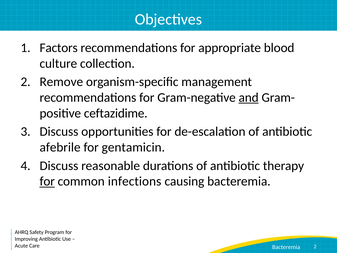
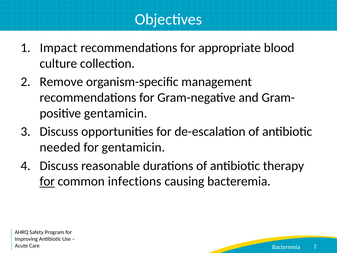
Factors: Factors -> Impact (59, 48)
and underline: present -> none (249, 97)
ceftazidime: ceftazidime -> gentamicin (116, 113)
afebrile: afebrile -> needed (60, 147)
